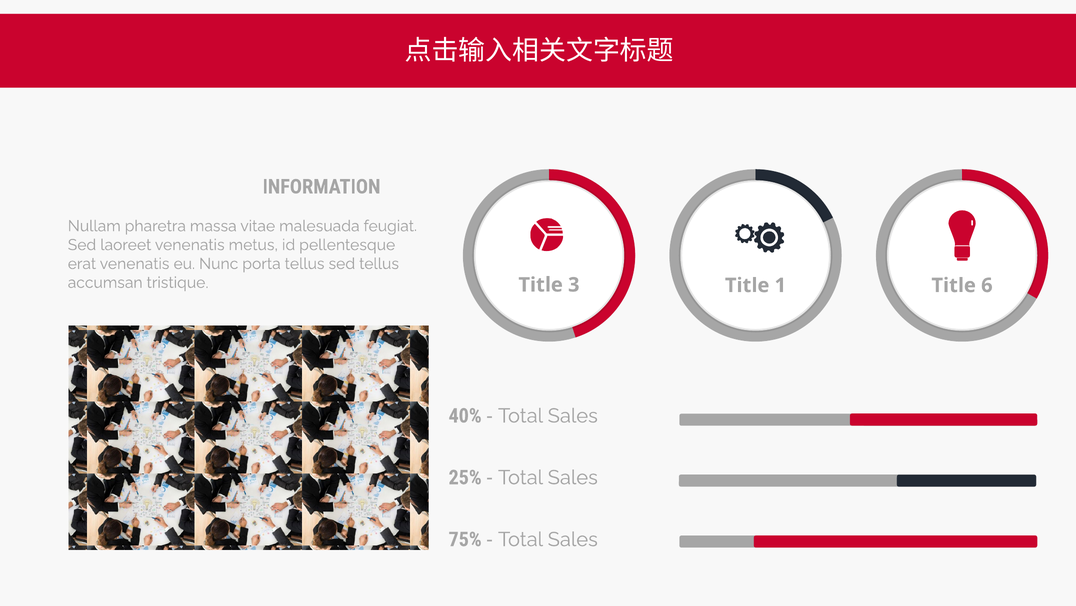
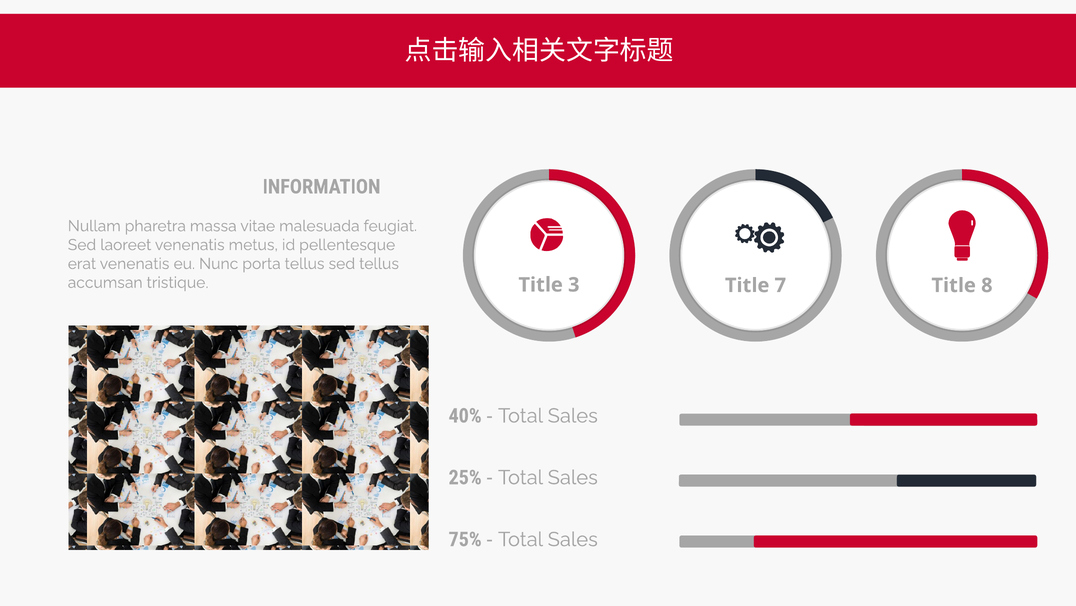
1: 1 -> 7 (780, 285)
6: 6 -> 8 (987, 285)
